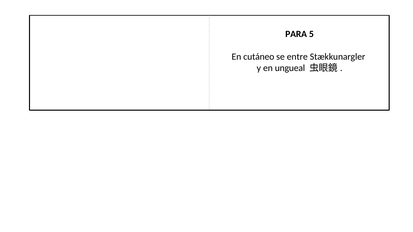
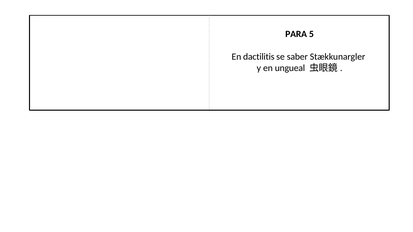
cutáneo: cutáneo -> dactilitis (259, 57)
entre: entre -> saber (297, 57)
